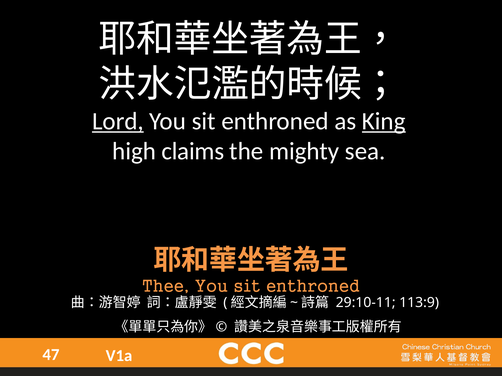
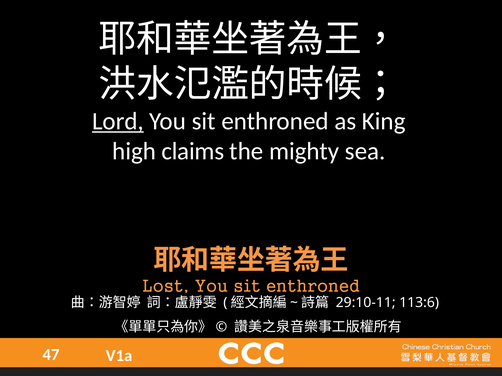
King underline: present -> none (384, 121)
Thee: Thee -> Lost (166, 287)
113:9: 113:9 -> 113:6 (419, 303)
